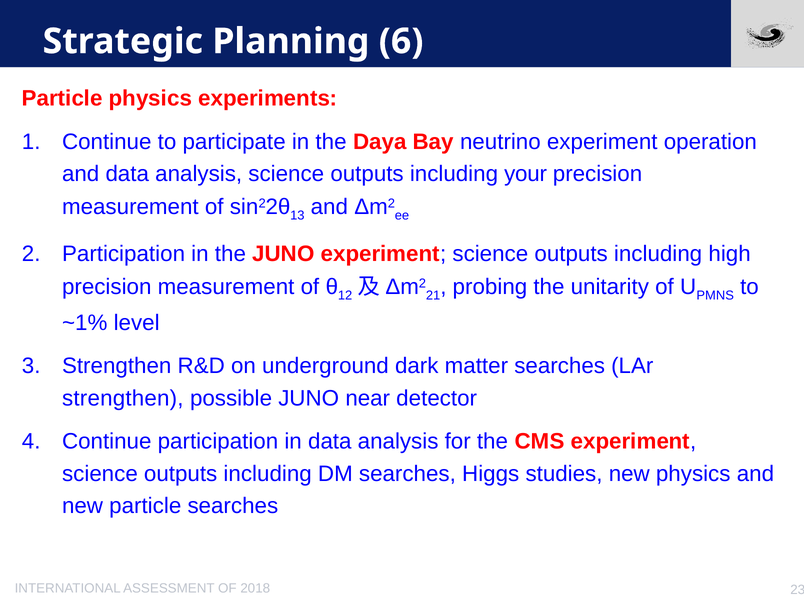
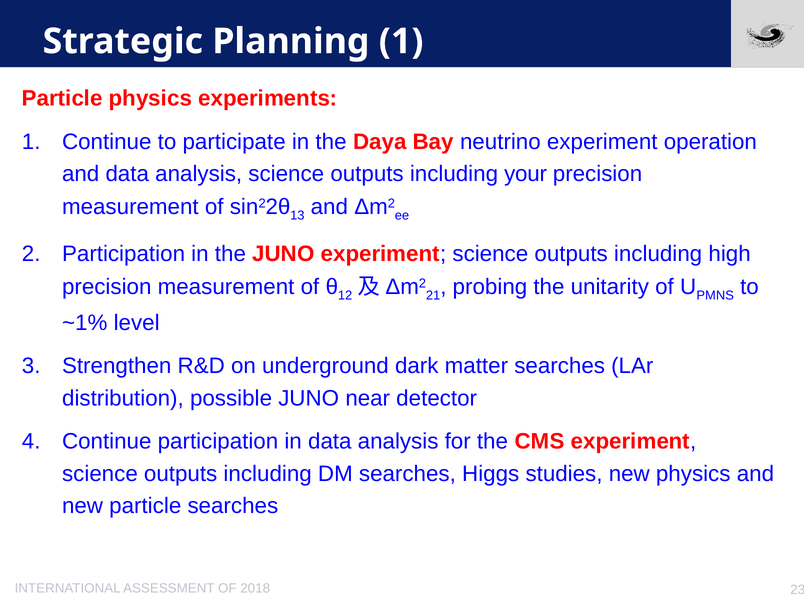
Planning 6: 6 -> 1 (401, 41)
strengthen: strengthen -> distribution (123, 398)
